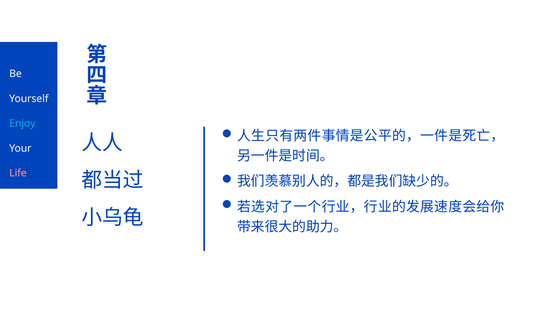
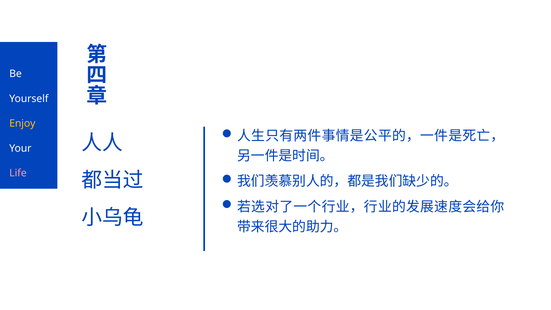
Enjoy colour: light blue -> yellow (22, 123)
